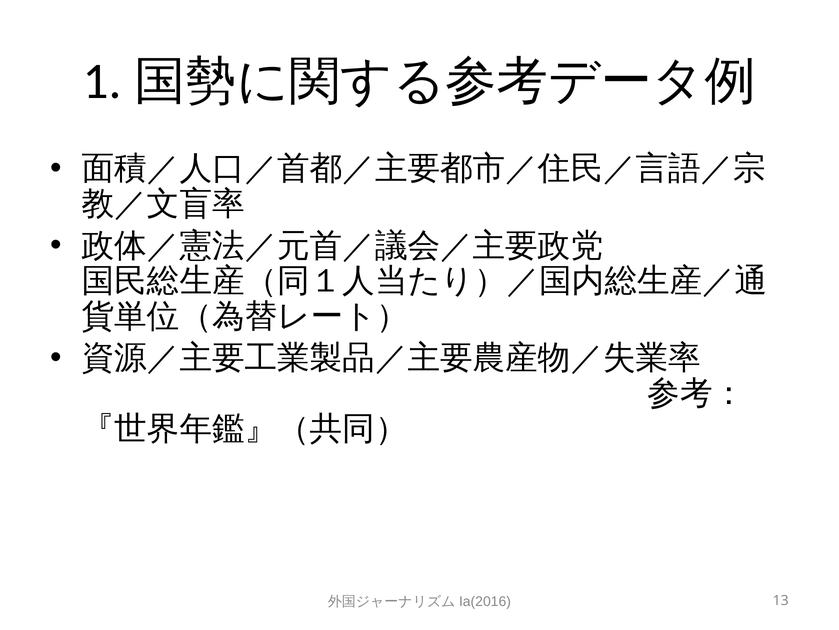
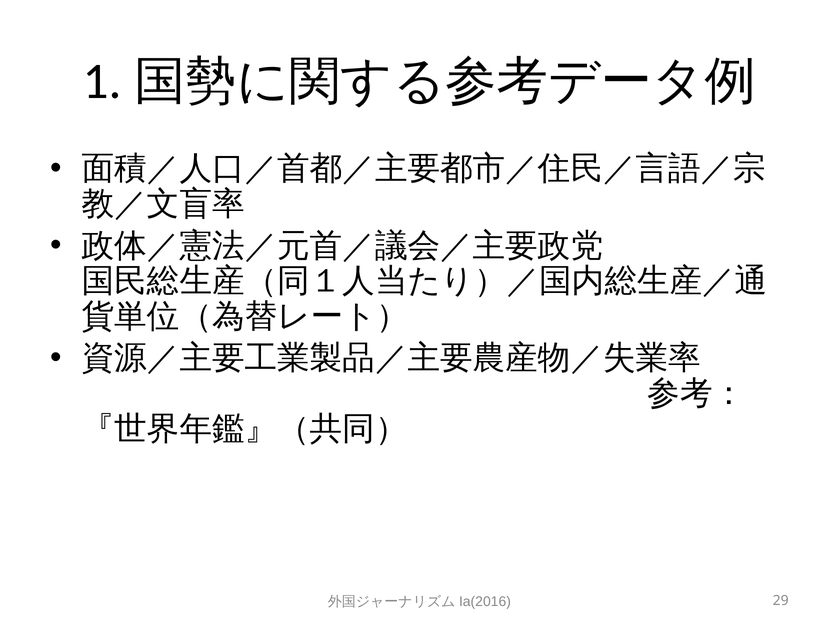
13: 13 -> 29 (781, 600)
